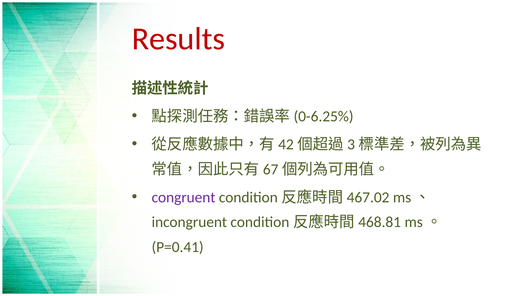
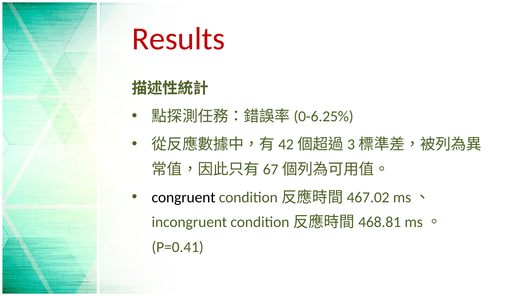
congruent colour: purple -> black (184, 198)
